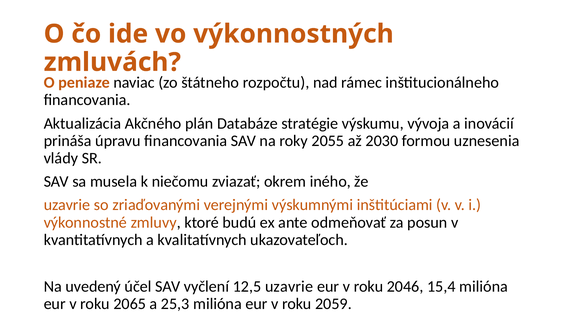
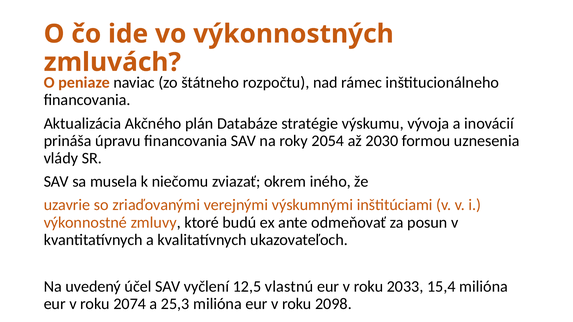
2055: 2055 -> 2054 (328, 141)
12,5 uzavrie: uzavrie -> vlastnú (289, 287)
2046: 2046 -> 2033 (405, 287)
2065: 2065 -> 2074 (130, 304)
2059: 2059 -> 2098 (333, 304)
